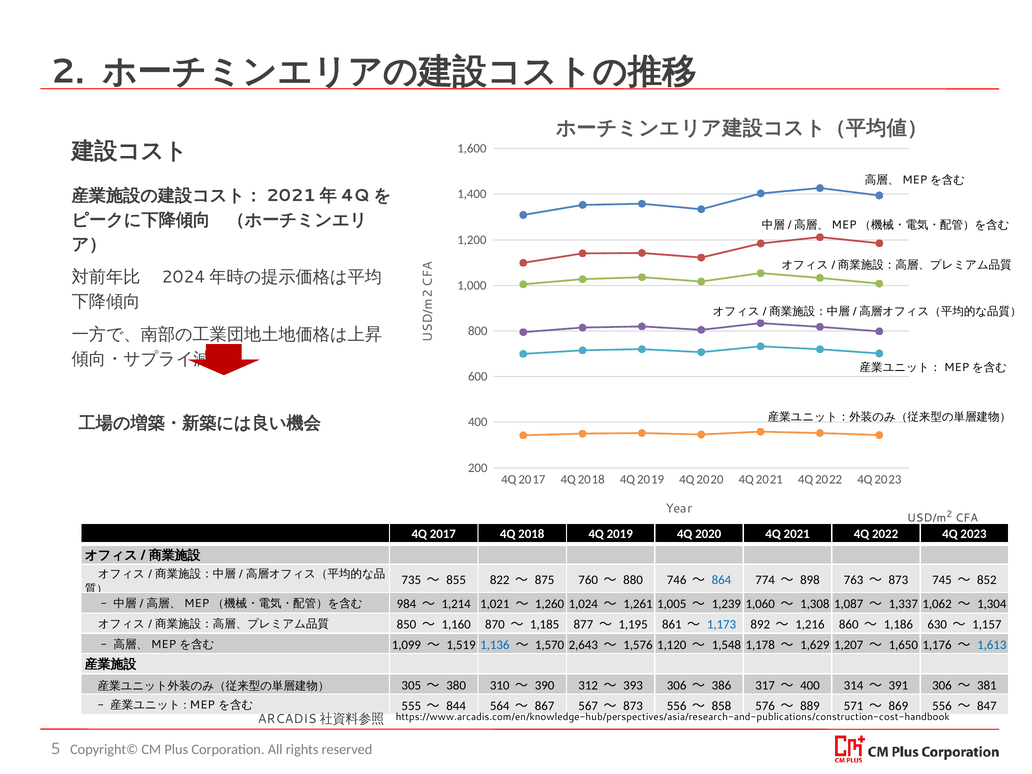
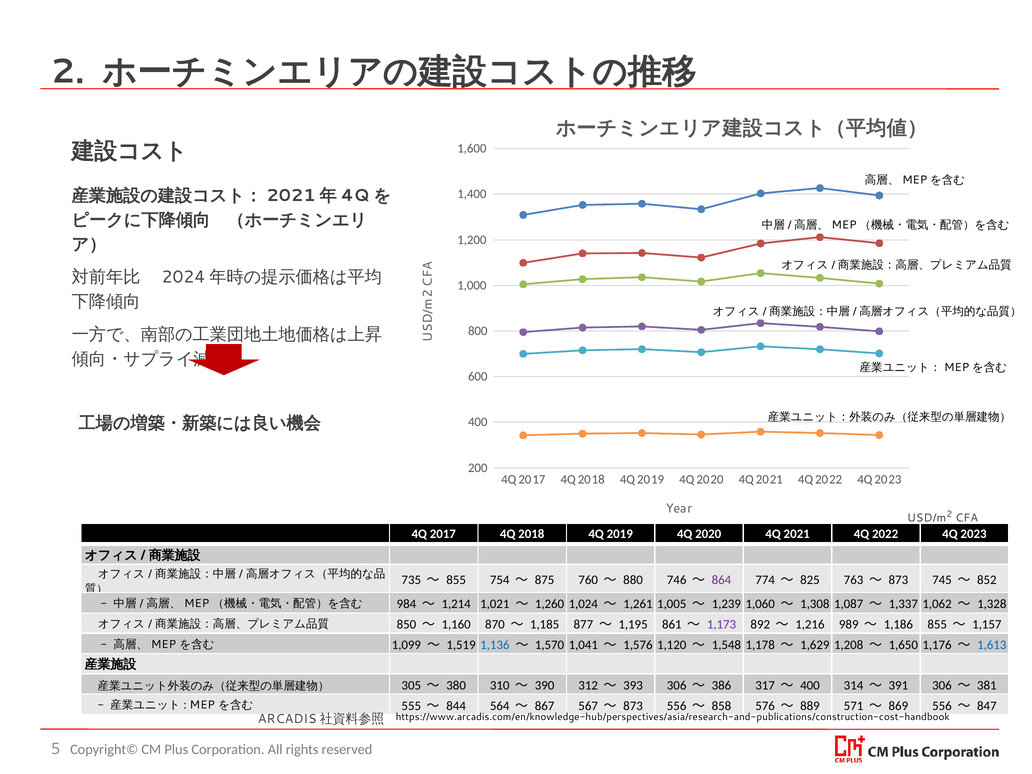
822: 822 -> 754 (500, 580)
864 colour: blue -> purple (721, 580)
898: 898 -> 825 (810, 580)
1,304: 1,304 -> 1,328 (992, 604)
1,173 colour: blue -> purple (722, 625)
860: 860 -> 989 (849, 625)
1,186 630: 630 -> 855 (937, 625)
2,643: 2,643 -> 1,041 (583, 645)
1,207: 1,207 -> 1,208 (849, 645)
